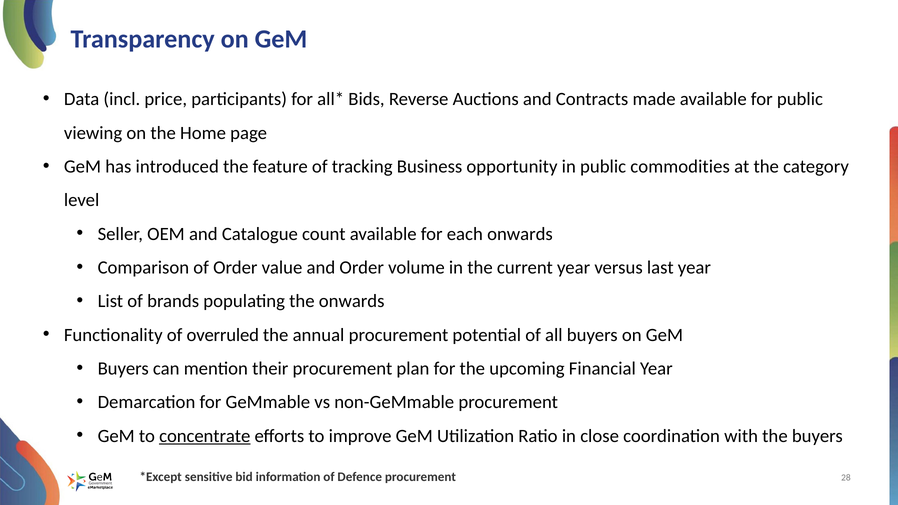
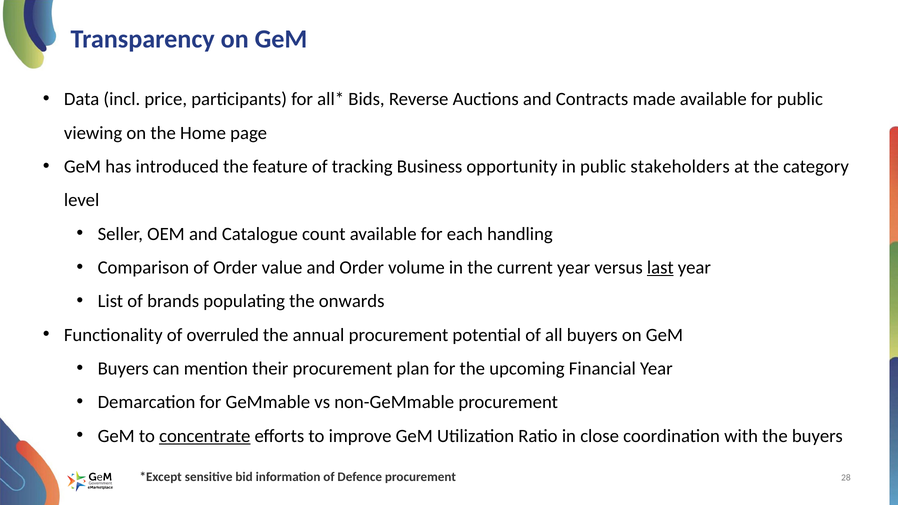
commodities: commodities -> stakeholders (680, 167)
each onwards: onwards -> handling (520, 234)
last underline: none -> present (660, 268)
